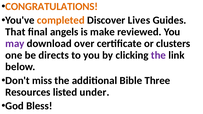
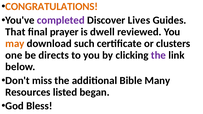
completed colour: orange -> purple (61, 20)
angels: angels -> prayer (64, 32)
make: make -> dwell (102, 32)
may colour: purple -> orange (15, 44)
over: over -> such (84, 44)
Three: Three -> Many (157, 81)
under: under -> began (95, 92)
